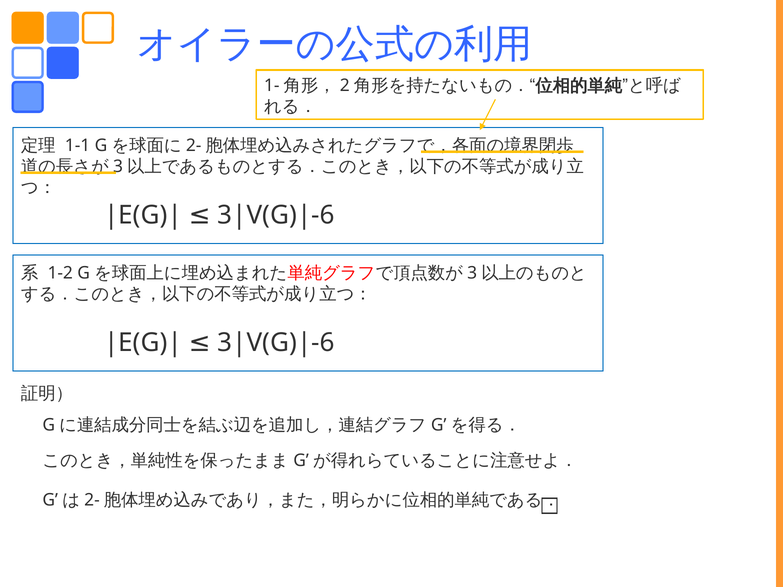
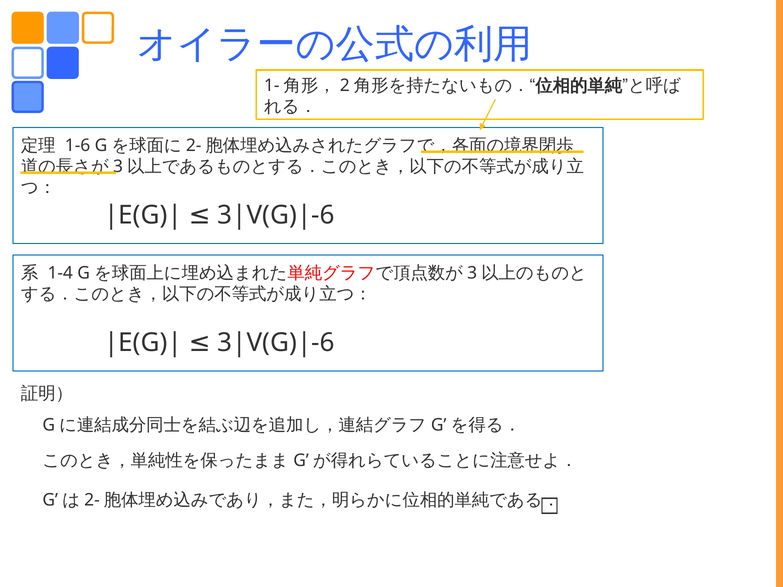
1-1: 1-1 -> 1-6 (78, 146)
1-2: 1-2 -> 1-4 (60, 273)
